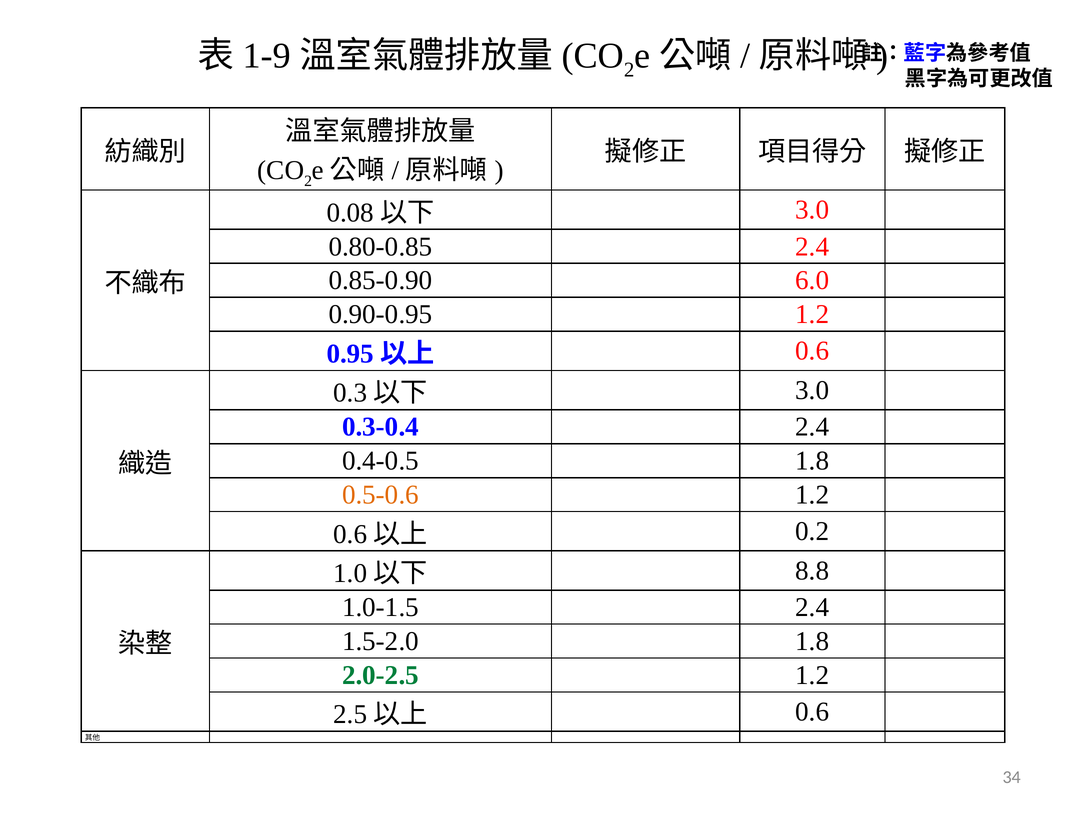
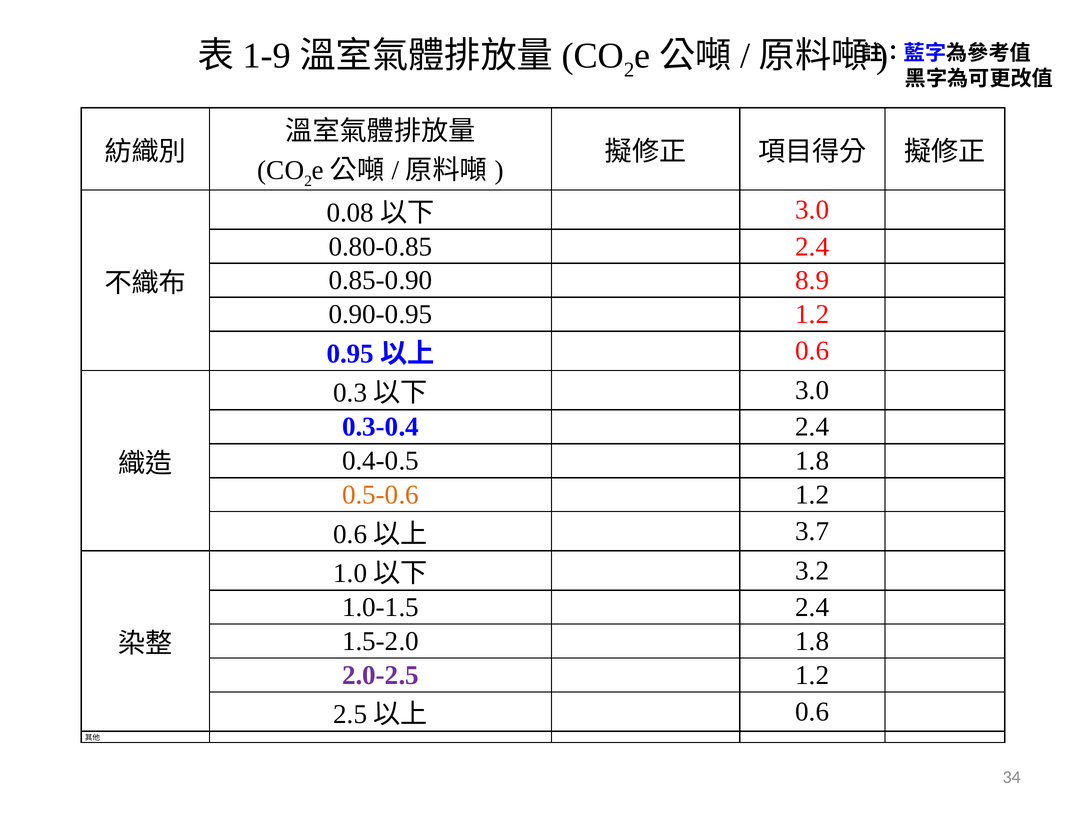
6.0: 6.0 -> 8.9 (812, 281)
0.2: 0.2 -> 3.7 (812, 532)
8.8: 8.8 -> 3.2 (812, 571)
2.0-2.5 colour: green -> purple (380, 676)
